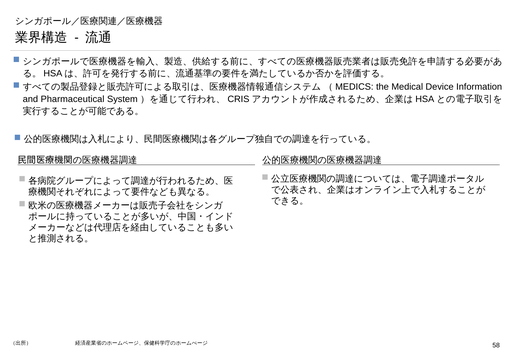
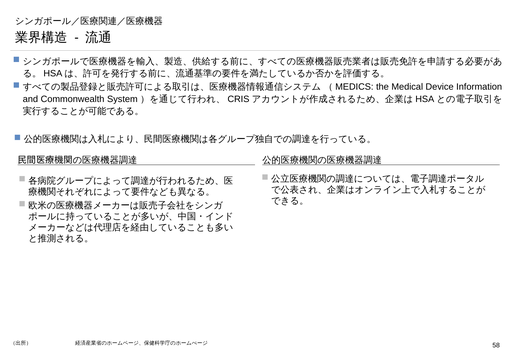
Pharmaceutical: Pharmaceutical -> Commonwealth (73, 99)
